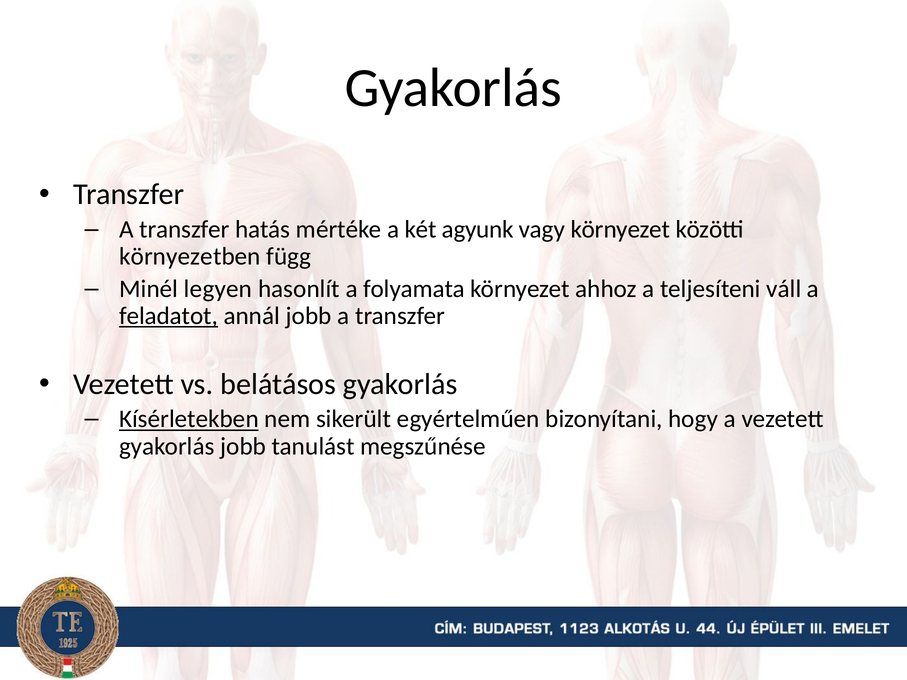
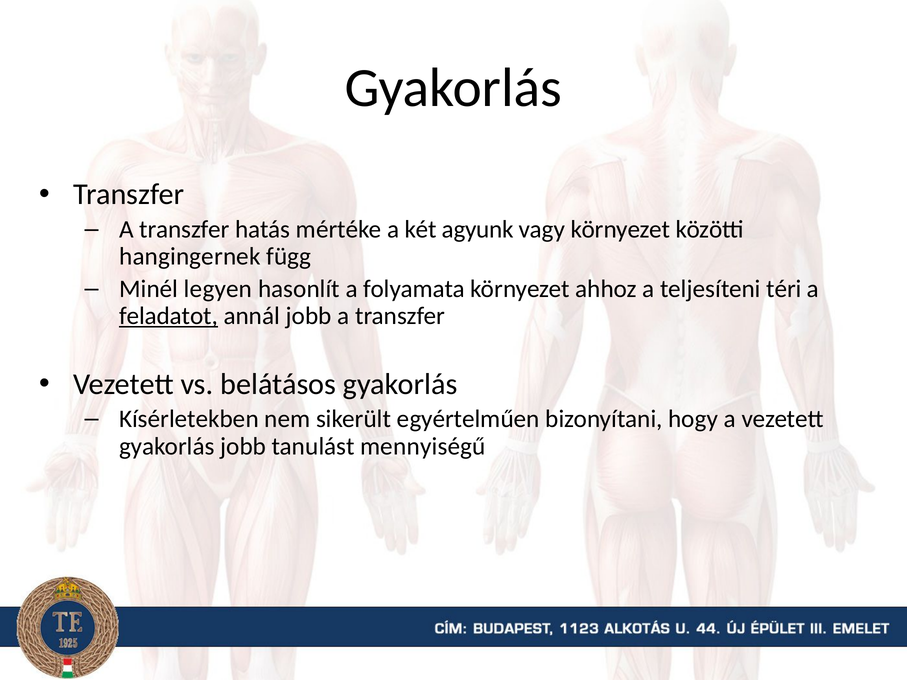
környezetben: környezetben -> hangingernek (190, 257)
váll: váll -> téri (784, 289)
Kísérletekben underline: present -> none (189, 419)
megszűnése: megszűnése -> mennyiségű (423, 447)
